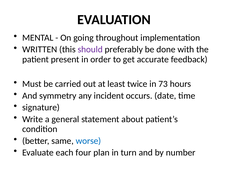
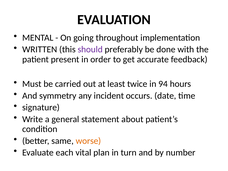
73: 73 -> 94 (163, 84)
worse colour: blue -> orange (88, 141)
four: four -> vital (83, 153)
